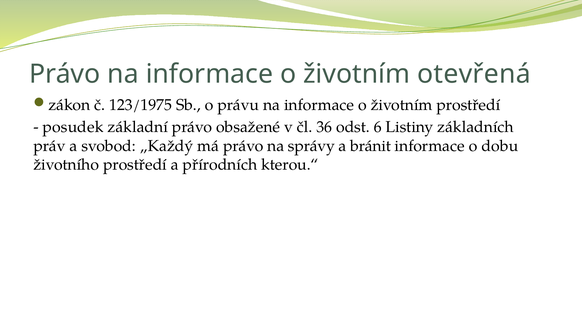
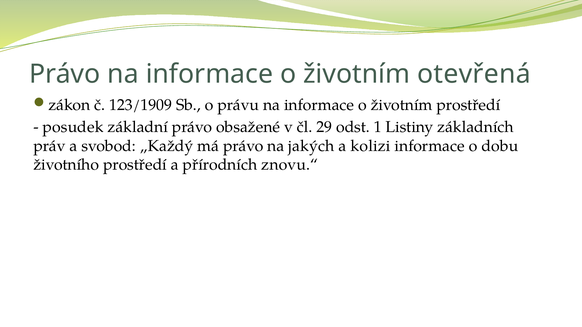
123/1975: 123/1975 -> 123/1909 (141, 105)
36: 36 -> 29 (324, 127)
6: 6 -> 1 (378, 127)
správy: správy -> jakých (311, 146)
bránit: bránit -> kolizi (370, 146)
kterou.“: kterou.“ -> znovu.“ (290, 165)
